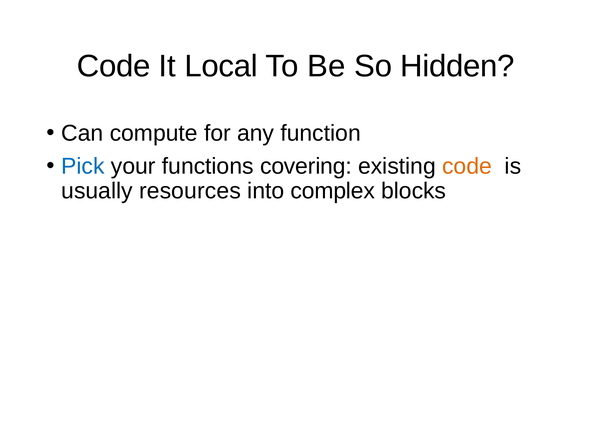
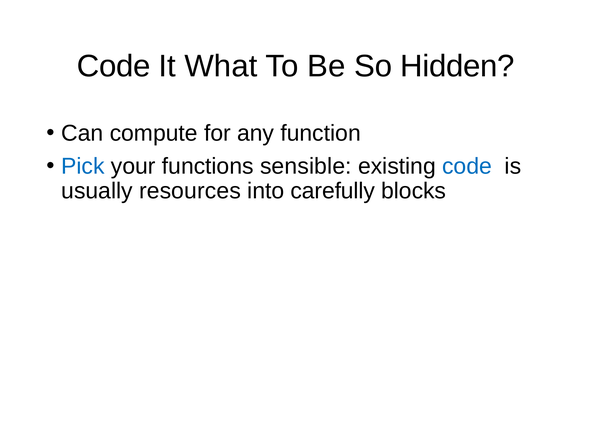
Local: Local -> What (221, 66)
covering: covering -> sensible (306, 166)
code colour: orange -> blue (467, 166)
complex: complex -> carefully (333, 191)
